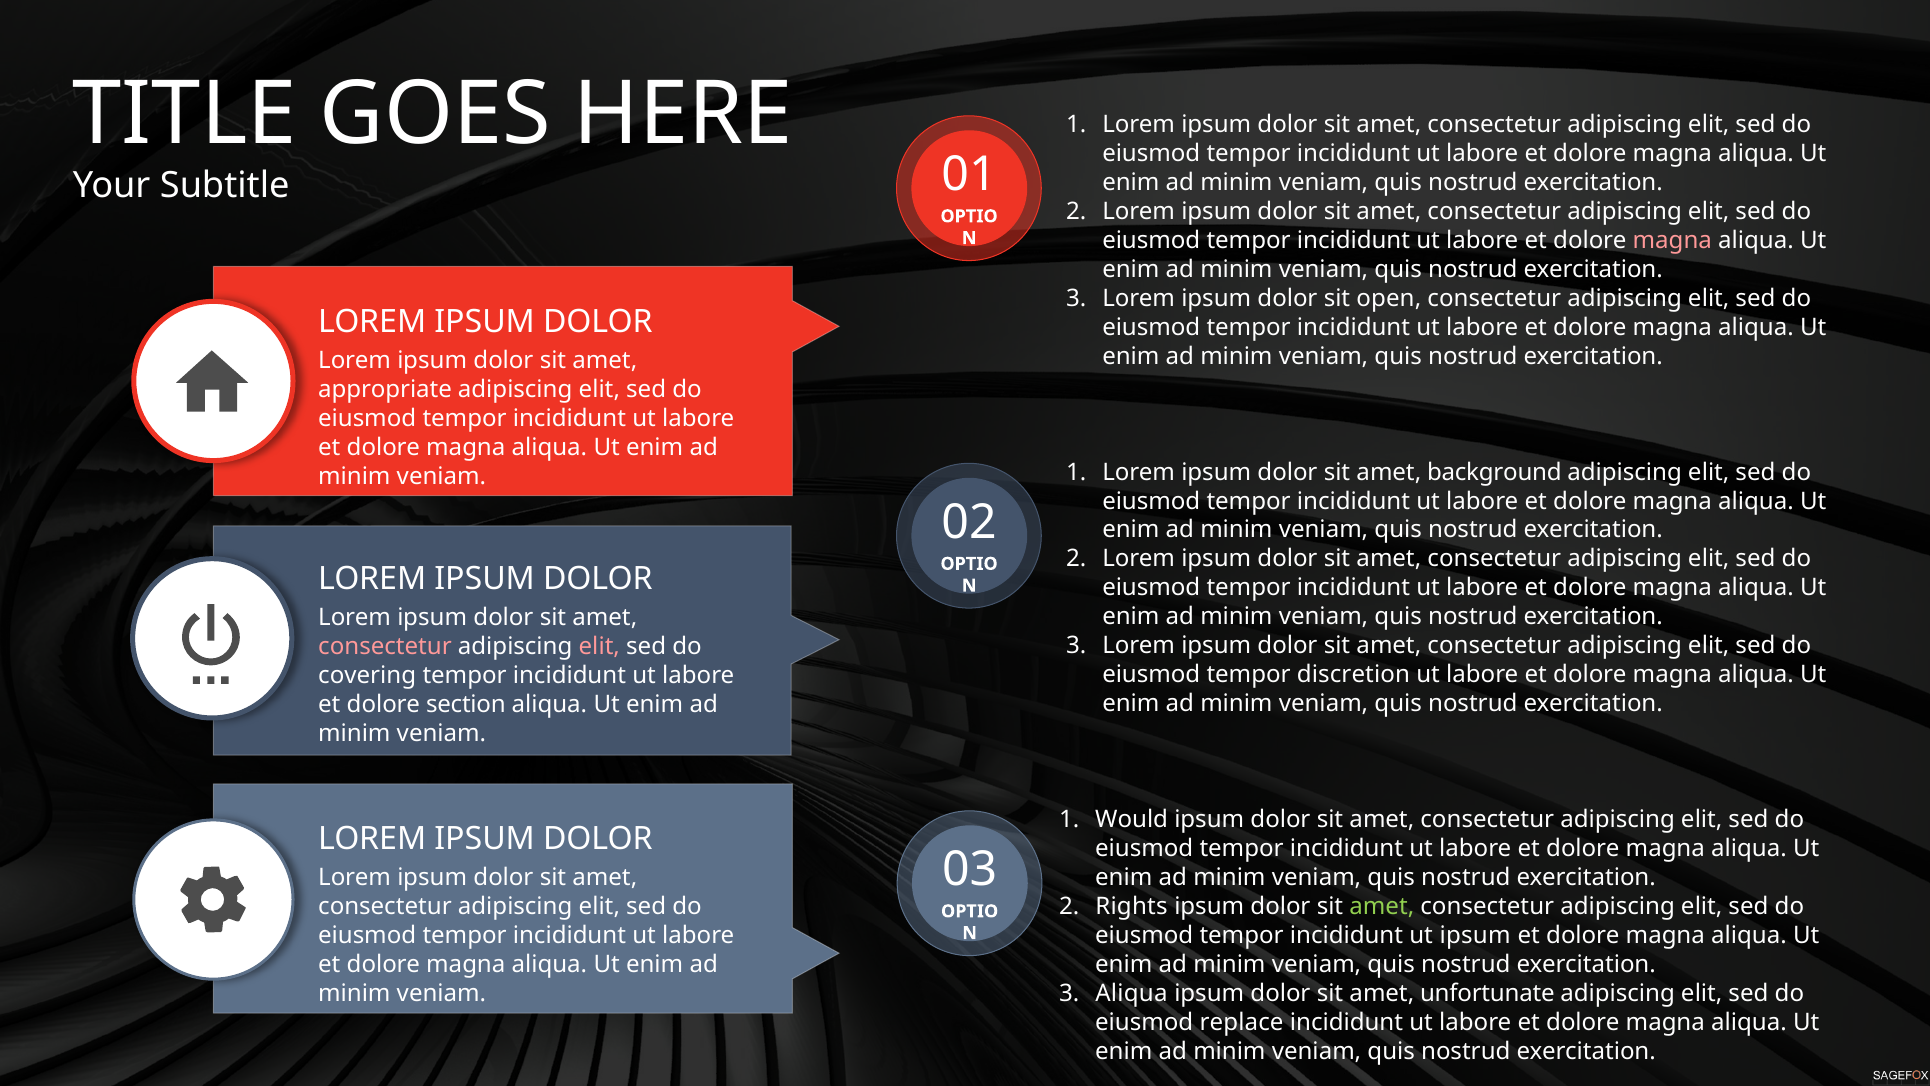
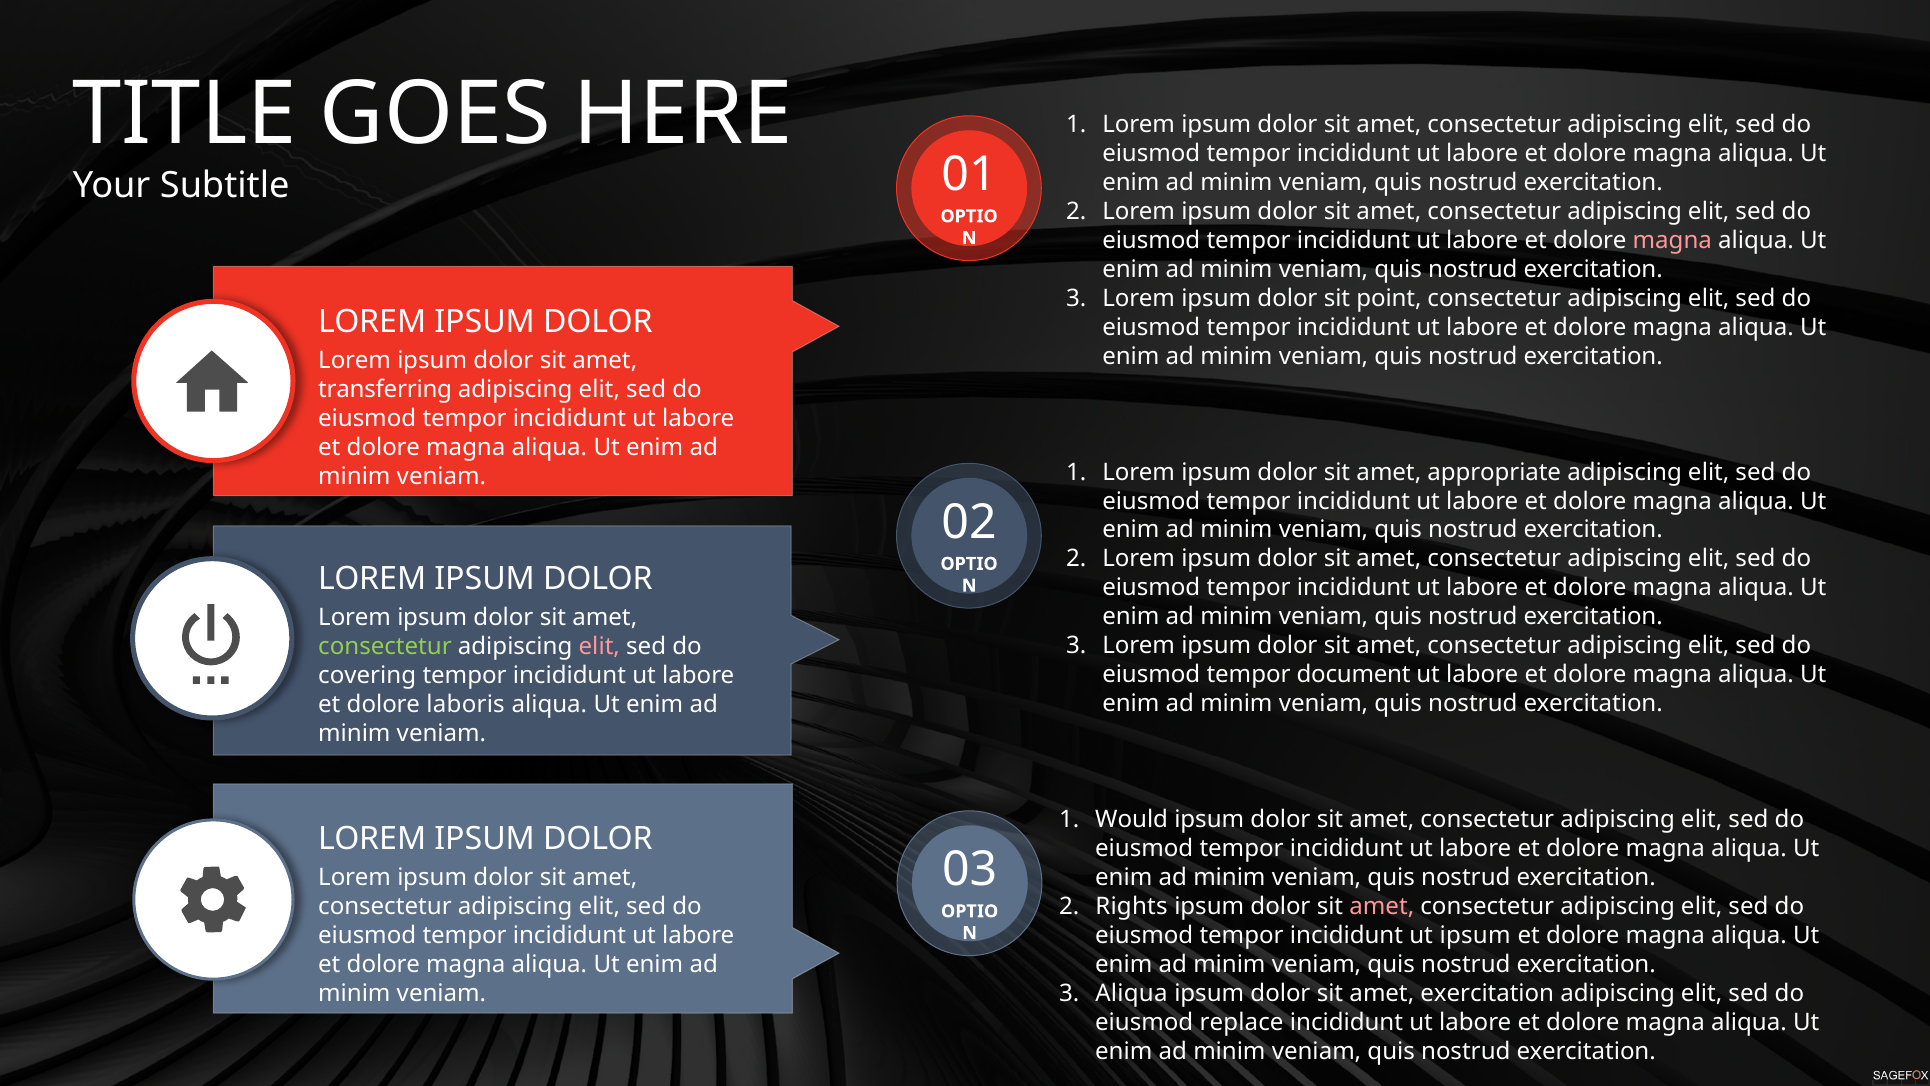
open: open -> point (1389, 298)
appropriate: appropriate -> transferring (385, 389)
background: background -> appropriate (1494, 472)
consectetur colour: pink -> light green (385, 646)
discretion: discretion -> document (1354, 675)
section: section -> laboris (466, 704)
amet colour: light green -> pink (1382, 906)
amet unfortunate: unfortunate -> exercitation (1487, 993)
